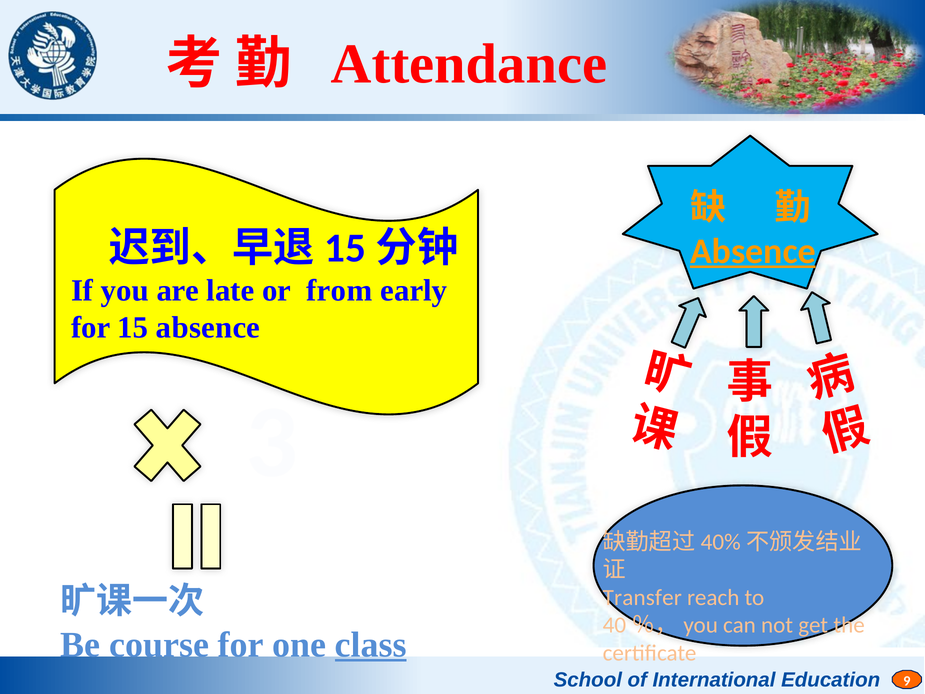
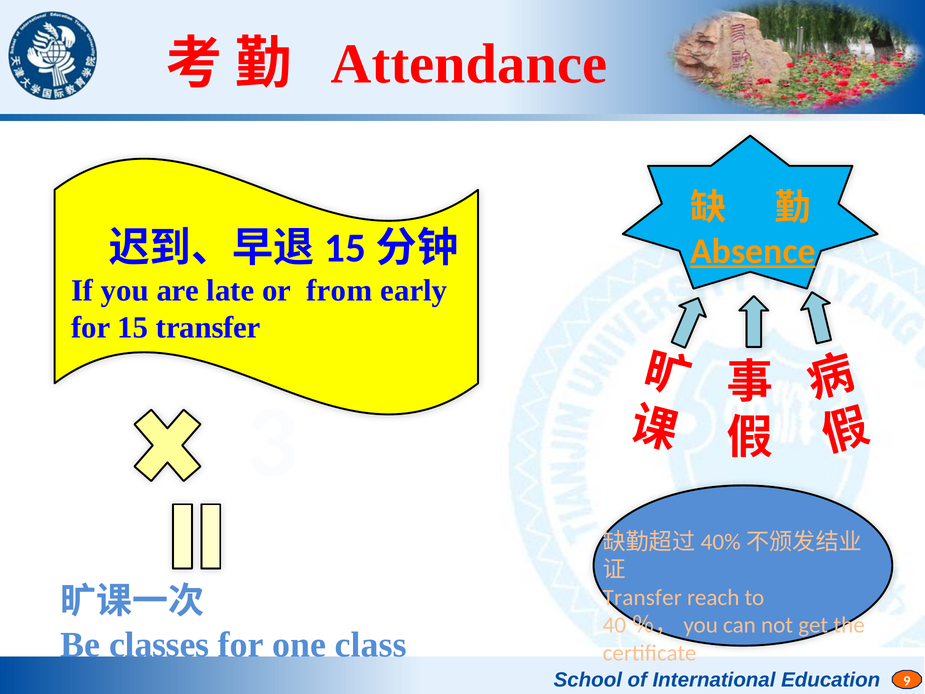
15 absence: absence -> transfer (208, 327)
course: course -> classes (159, 644)
class underline: present -> none (371, 644)
